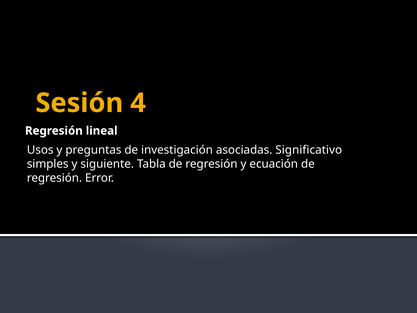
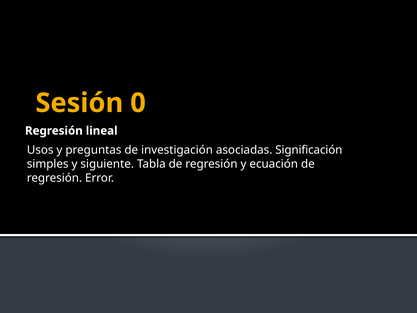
4: 4 -> 0 (138, 103)
Significativo: Significativo -> Significación (309, 150)
